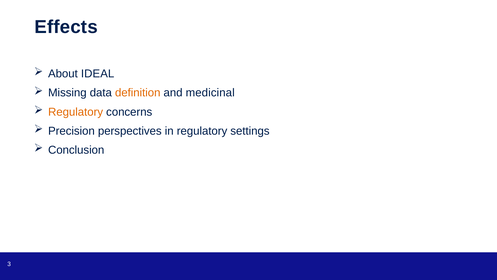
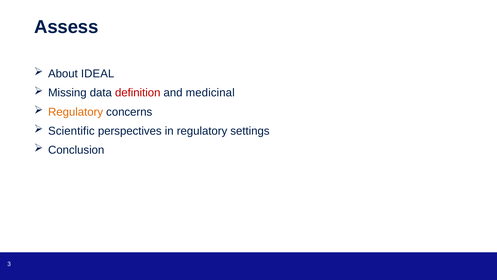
Effects: Effects -> Assess (66, 27)
definition colour: orange -> red (138, 93)
Precision: Precision -> Scientific (71, 131)
